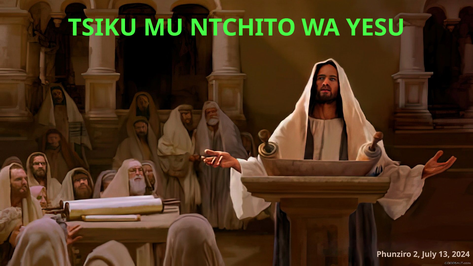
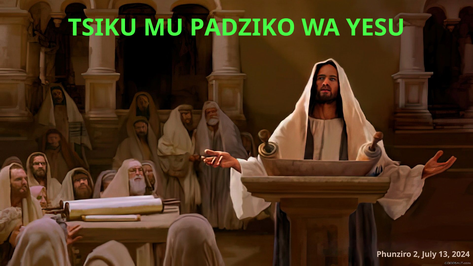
NTCHITO: NTCHITO -> PADZIKO (243, 28)
